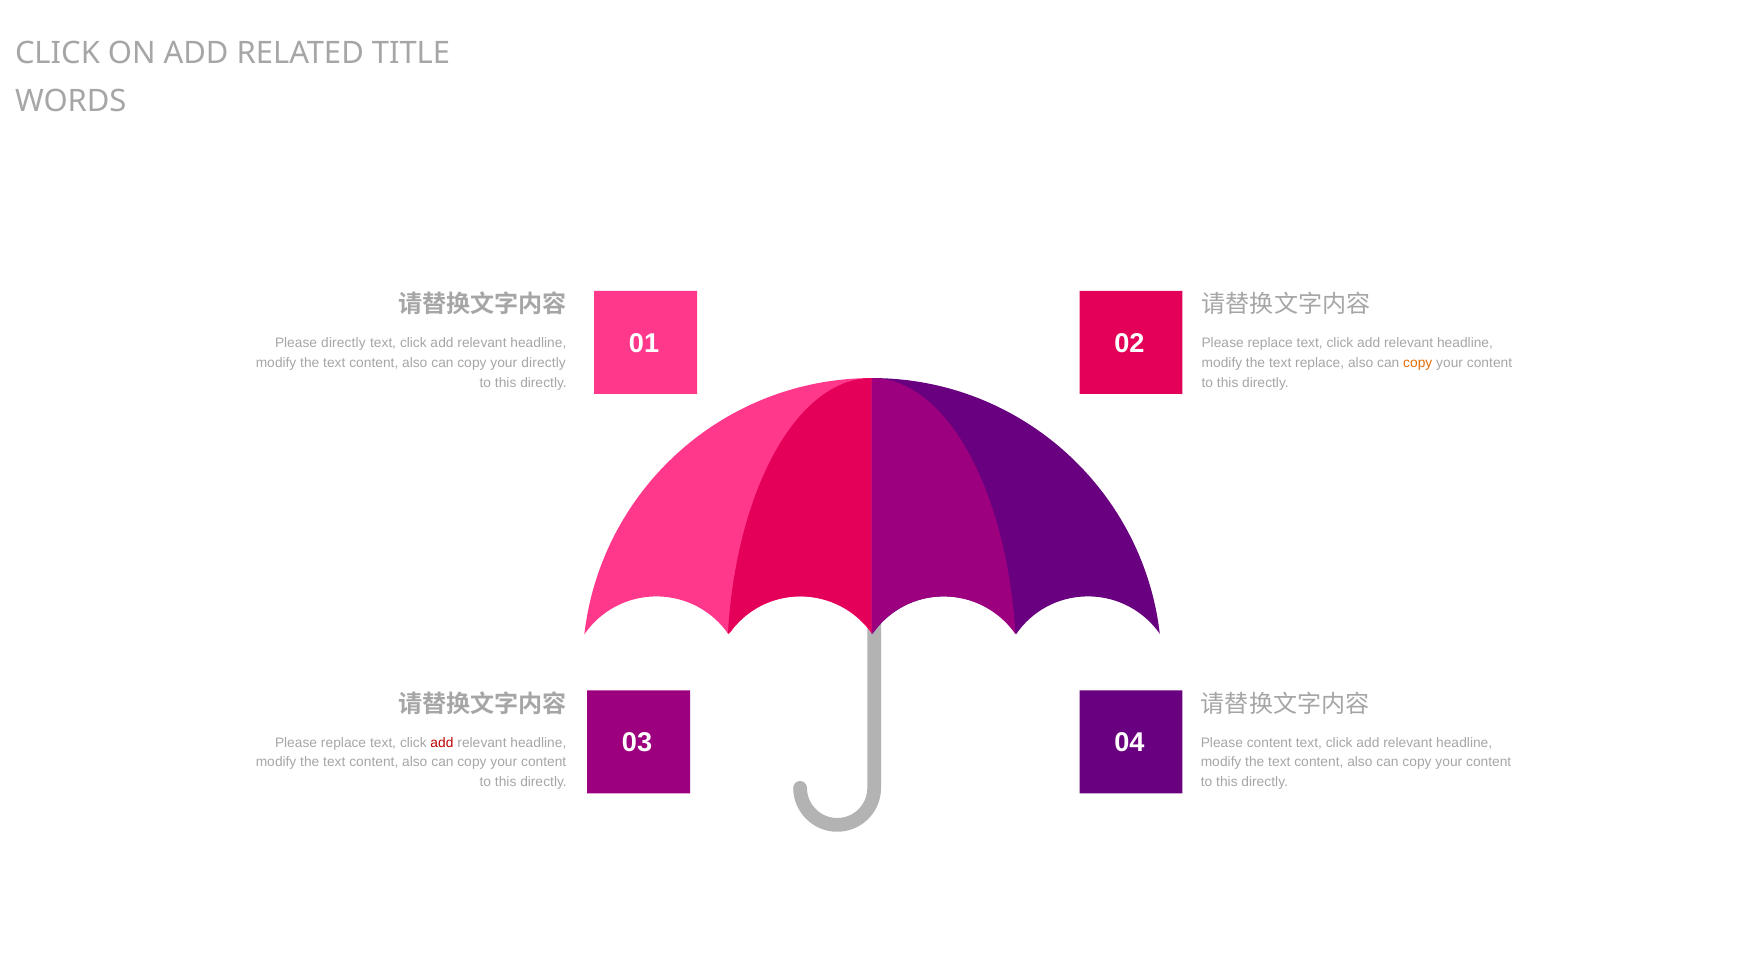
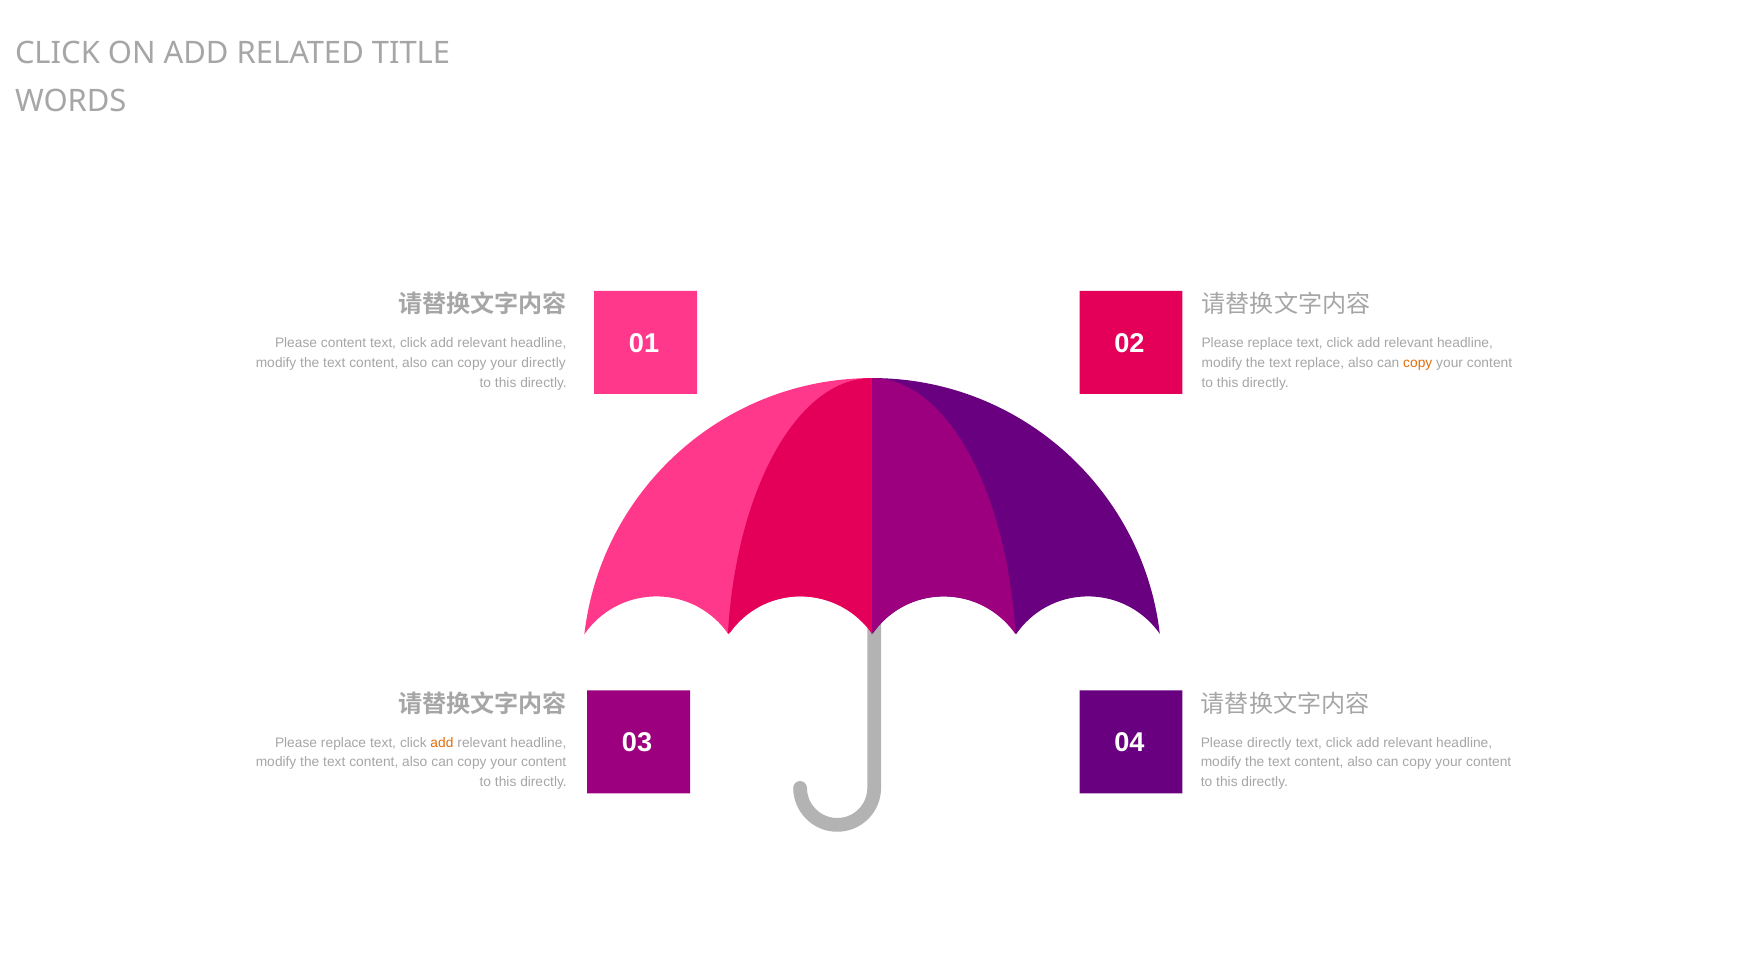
Please directly: directly -> content (344, 343)
add colour: red -> orange (442, 743)
Please content: content -> directly (1269, 743)
